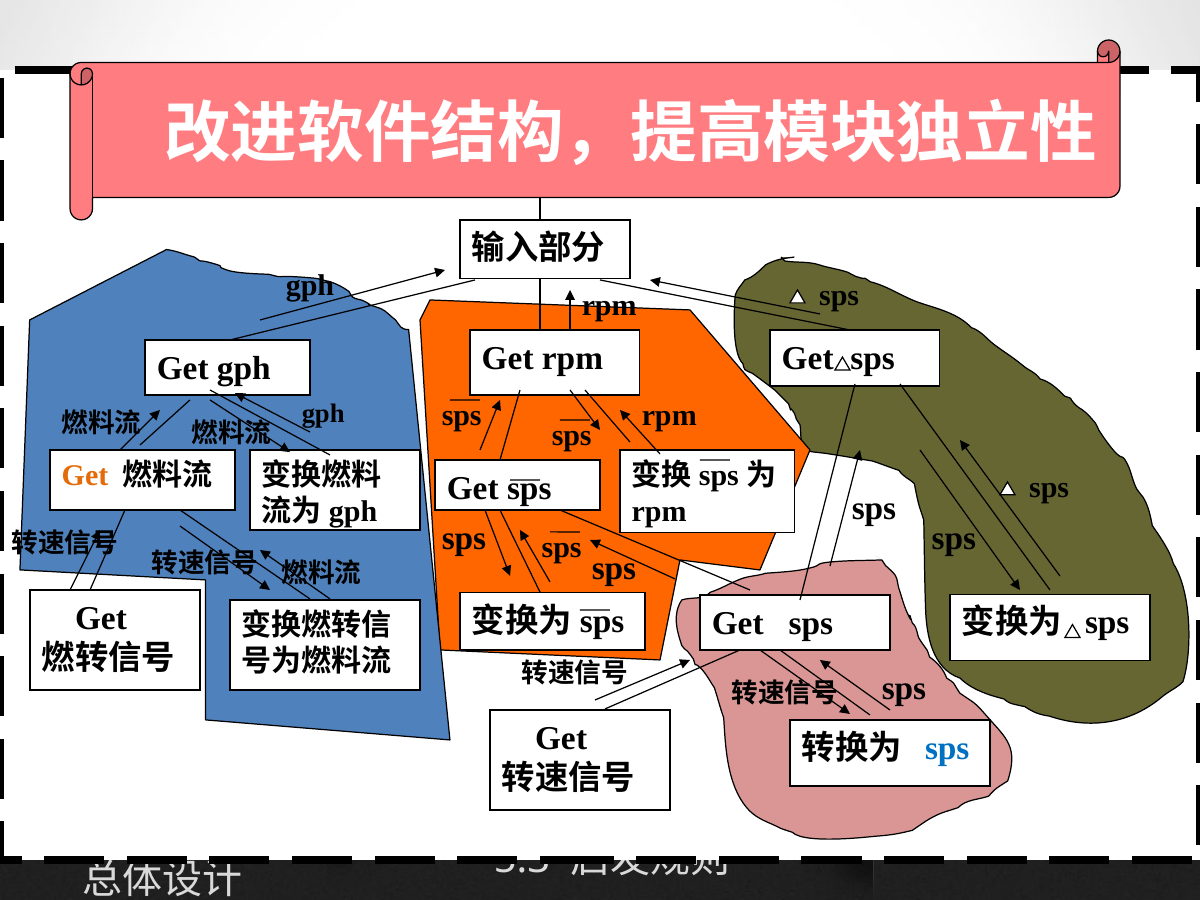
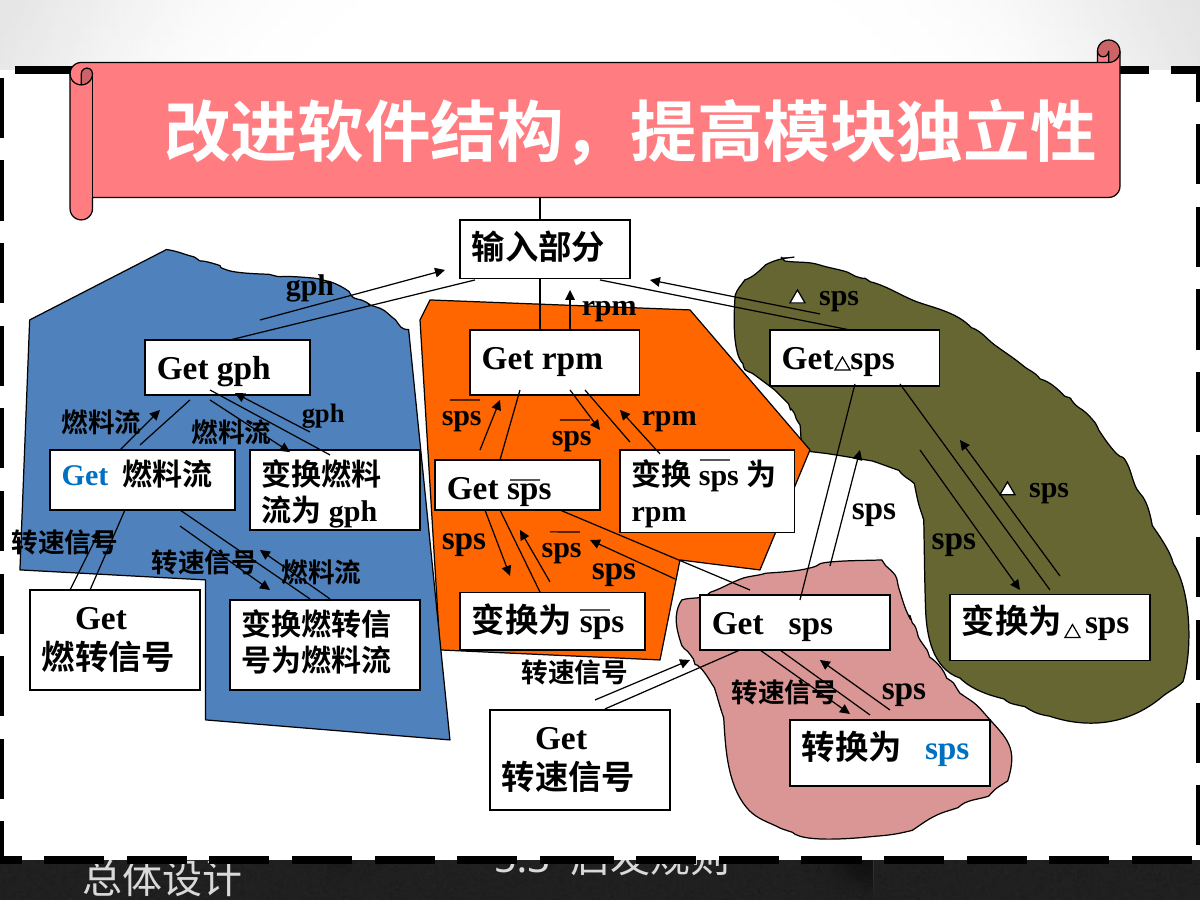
Get colour: orange -> blue (85, 476)
